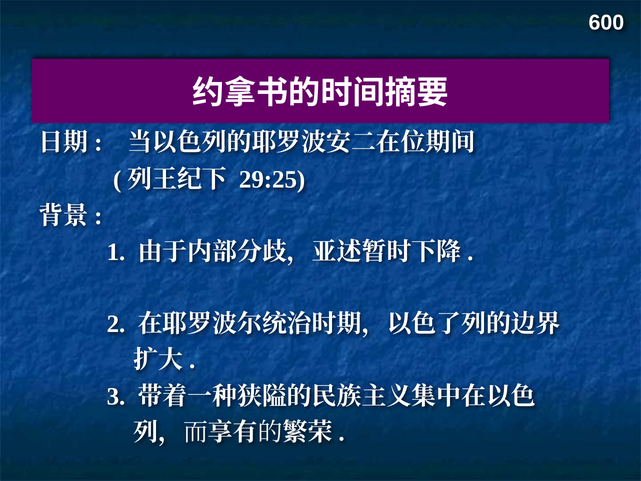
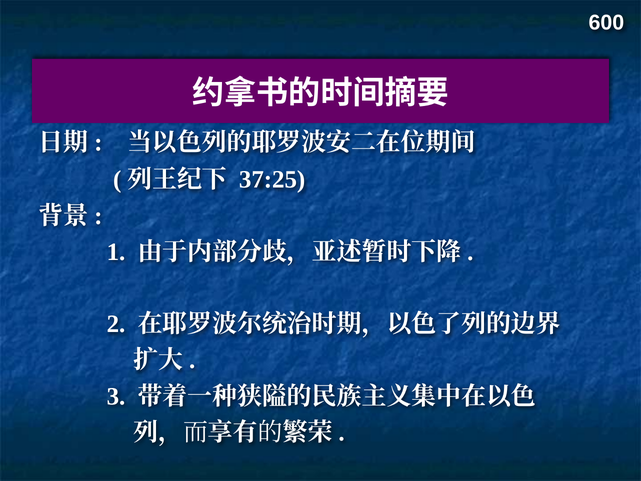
29:25: 29:25 -> 37:25 (272, 180)
